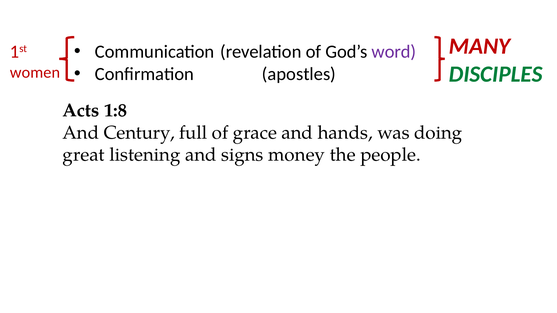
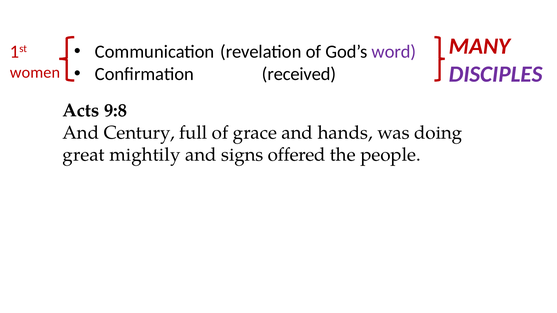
apostles: apostles -> received (299, 74)
DISCIPLES colour: green -> purple (496, 74)
1:8: 1:8 -> 9:8 (116, 110)
listening: listening -> mightily (145, 155)
money: money -> offered (297, 155)
